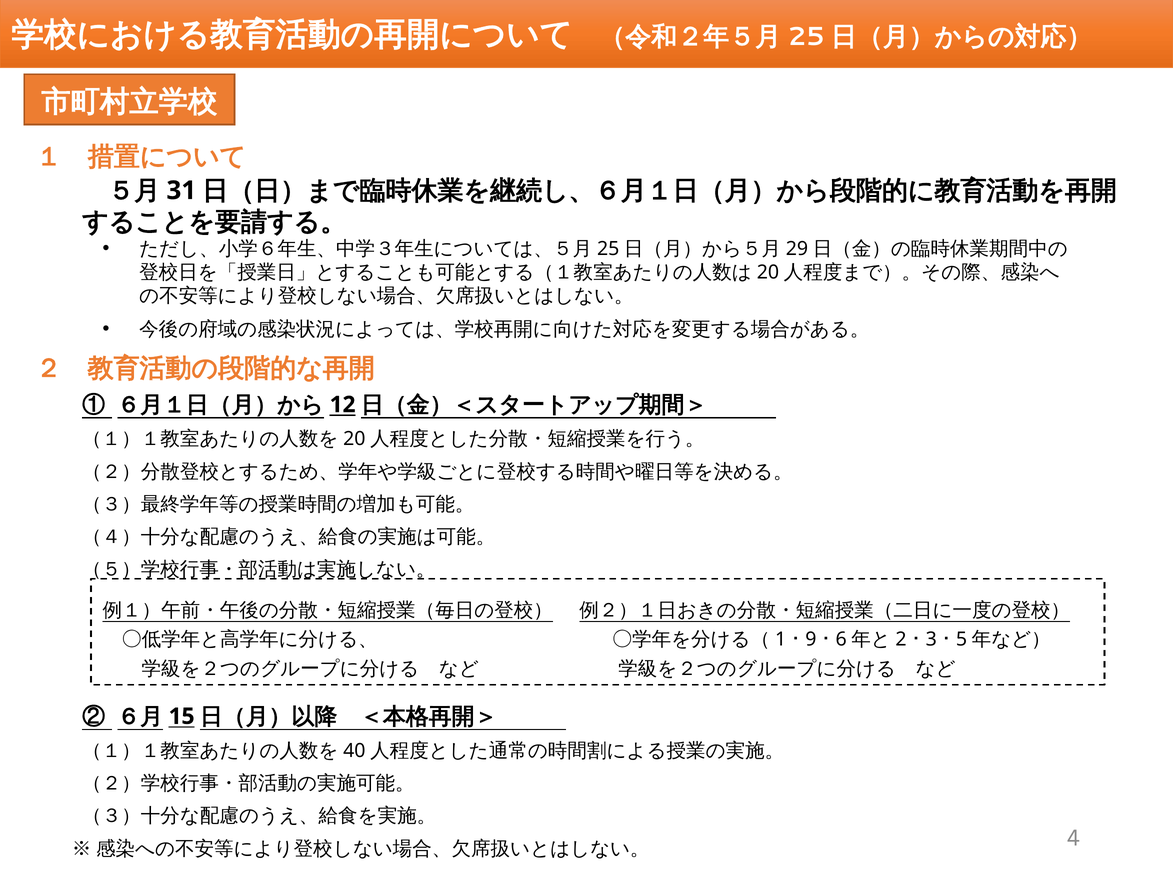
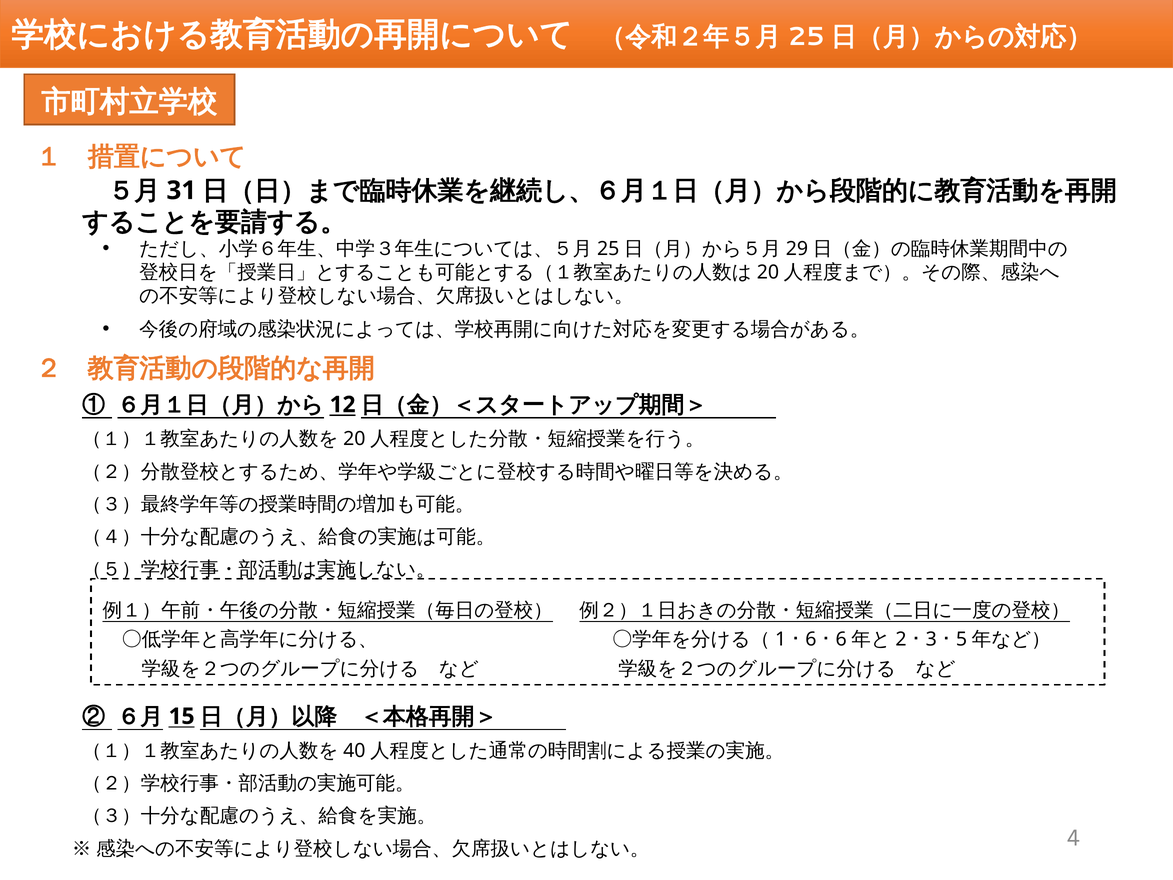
9: 9 -> 6 (811, 639)
